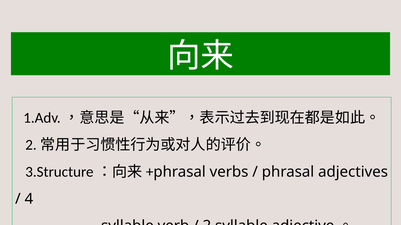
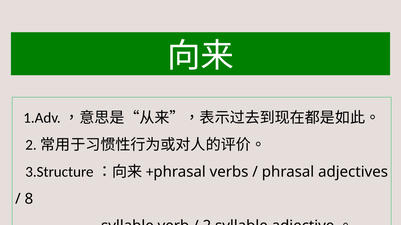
4: 4 -> 8 (29, 199)
